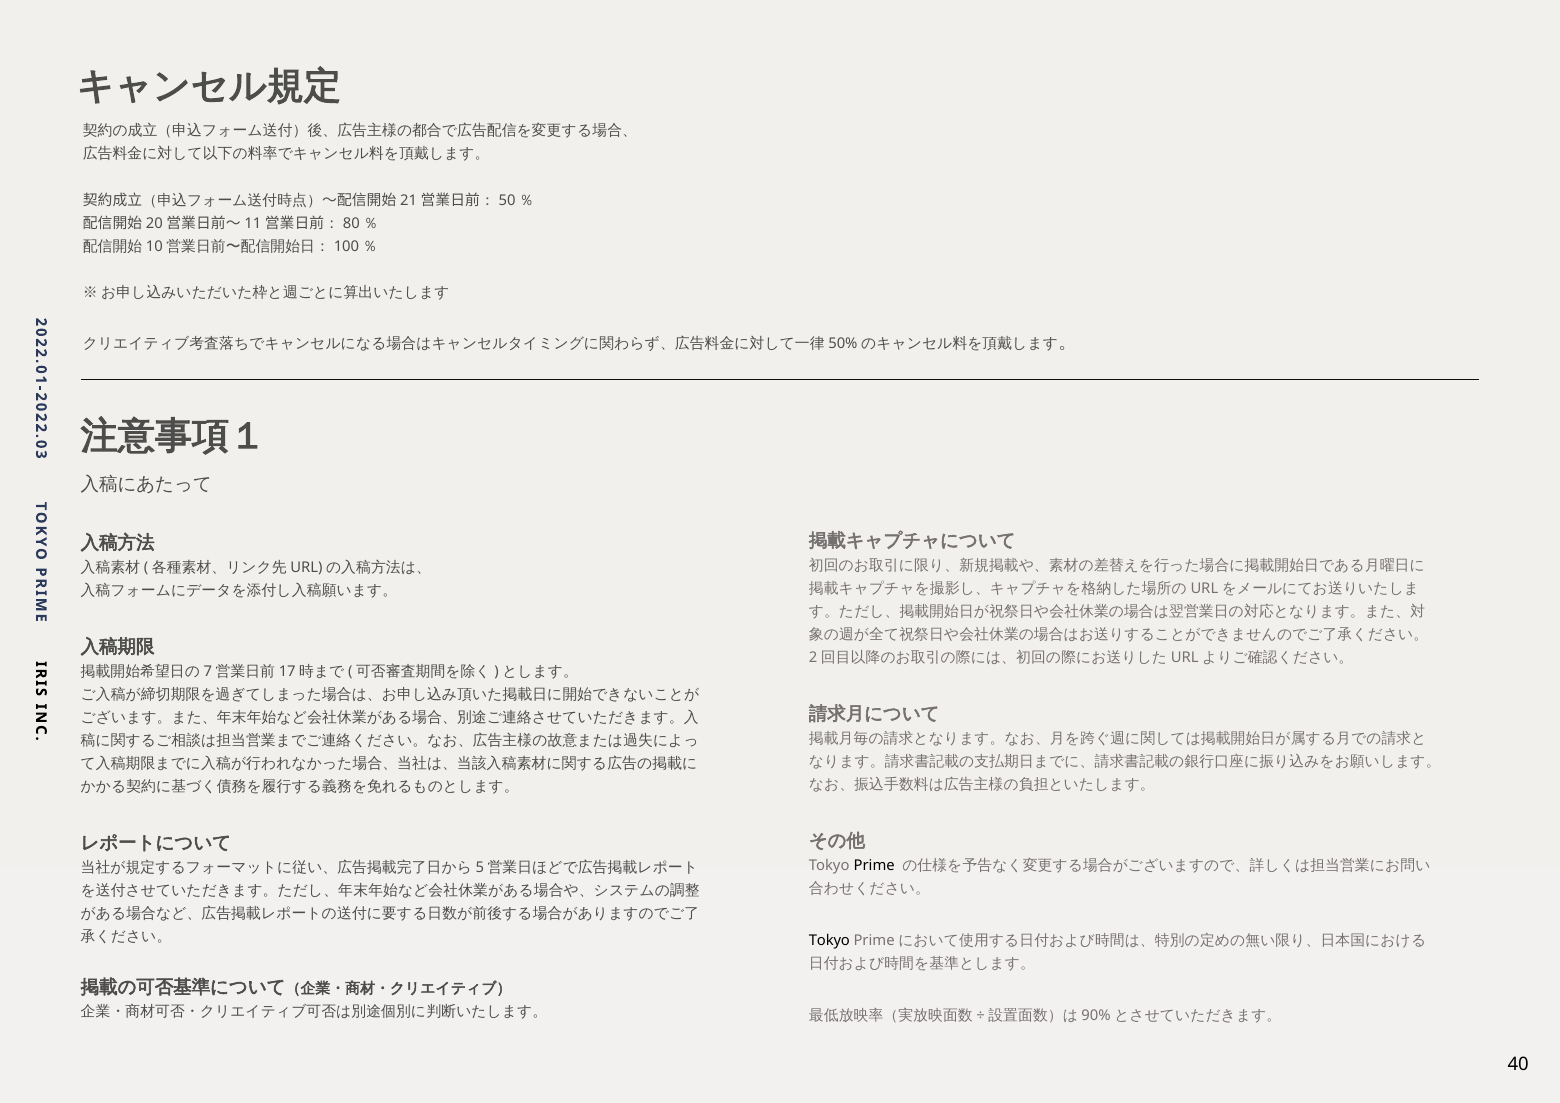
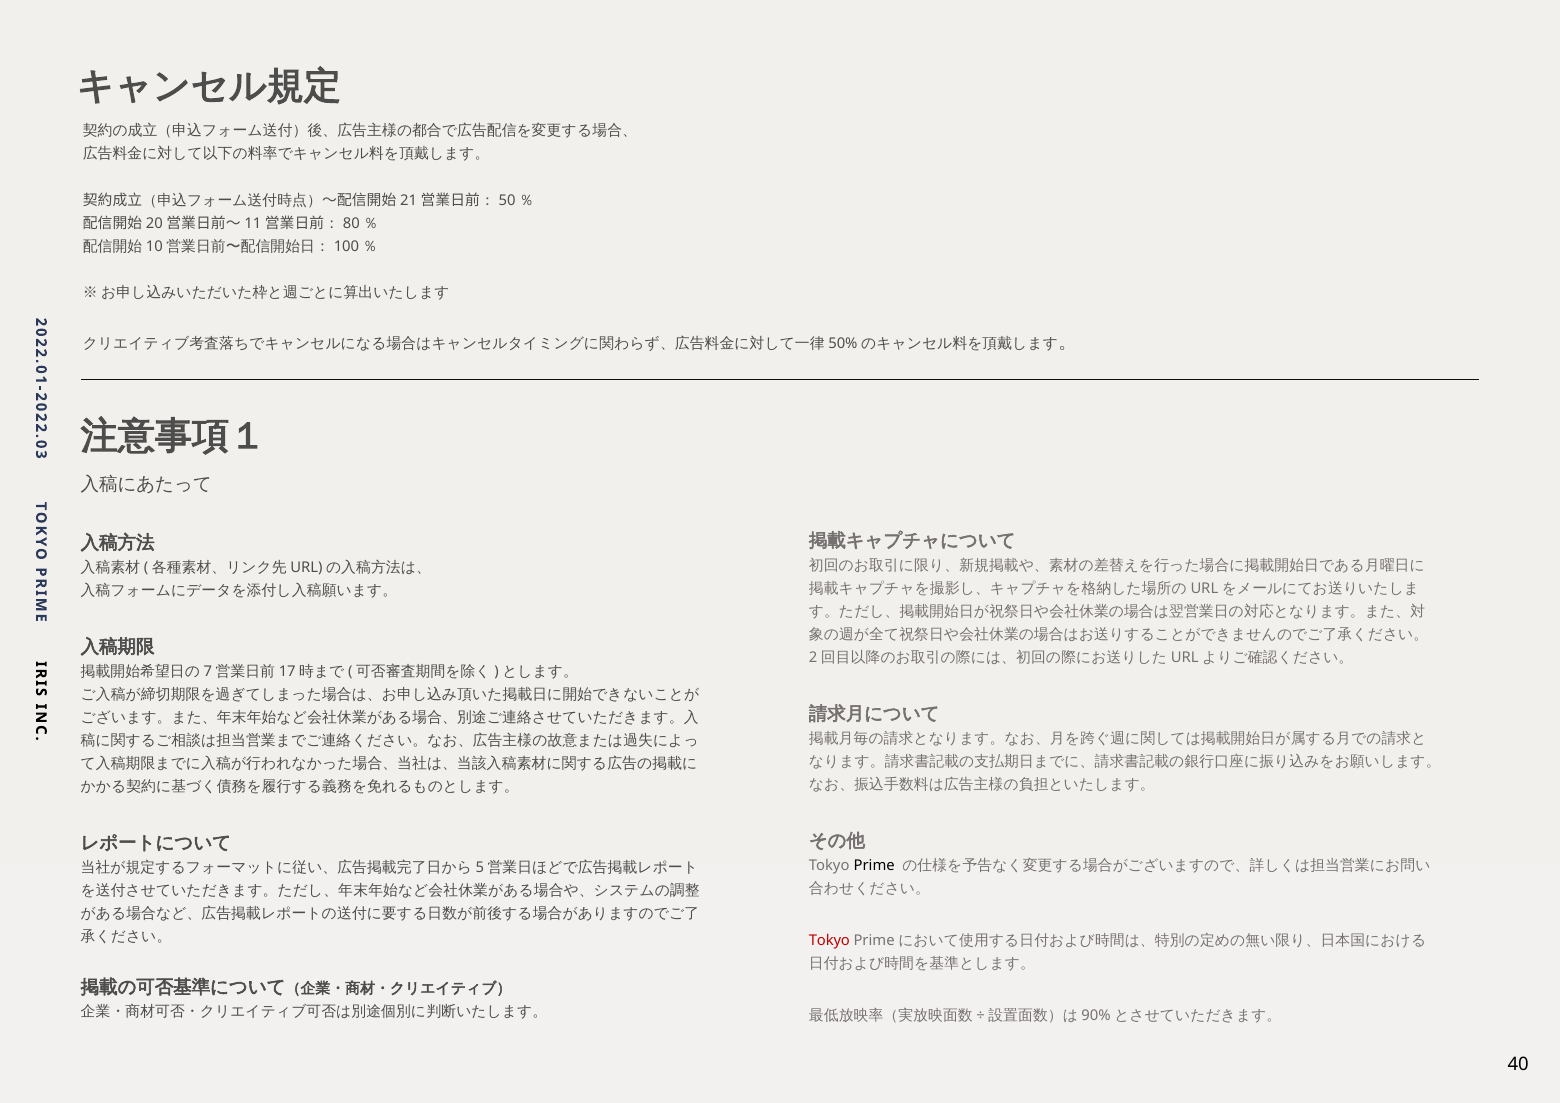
Tokyo colour: black -> red (829, 941)
